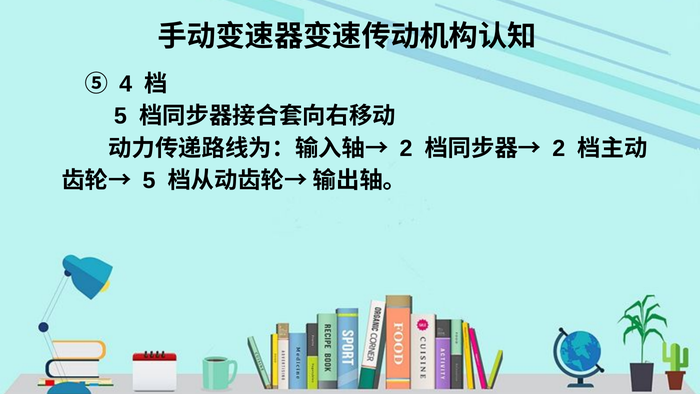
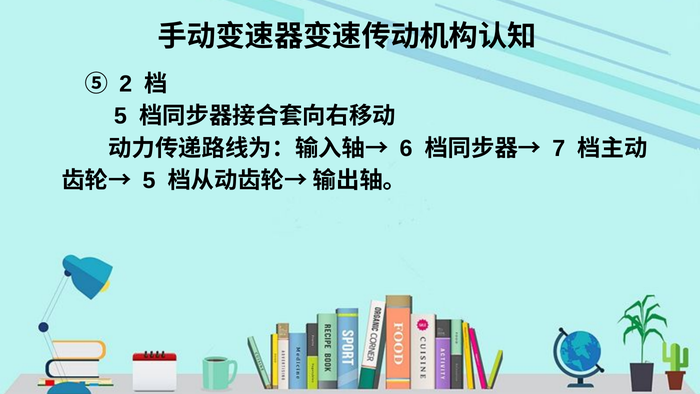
4: 4 -> 2 (126, 84)
2: 2 -> 6 (406, 148)
2: 2 -> 7 (559, 148)
